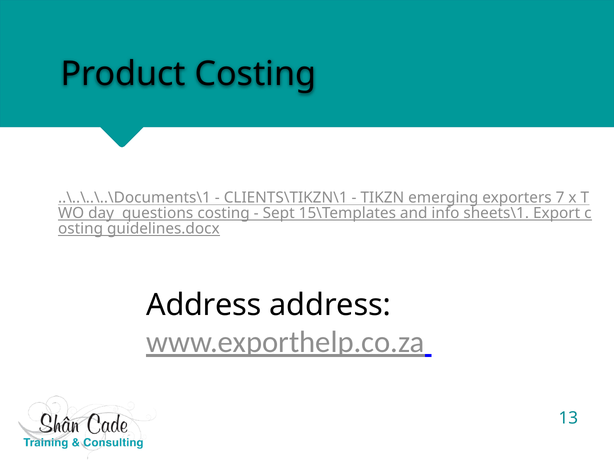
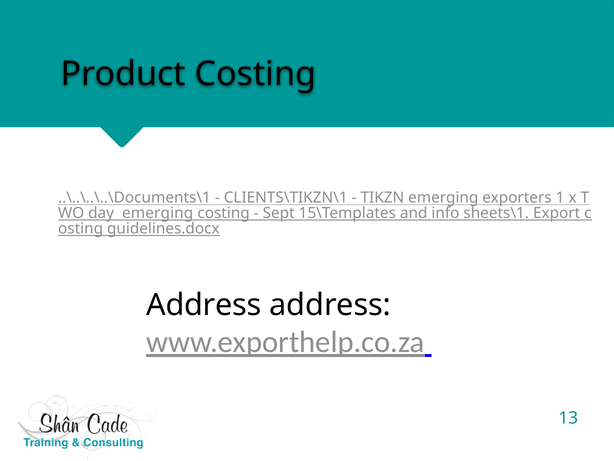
7: 7 -> 1 (560, 198)
day questions: questions -> emerging (158, 213)
